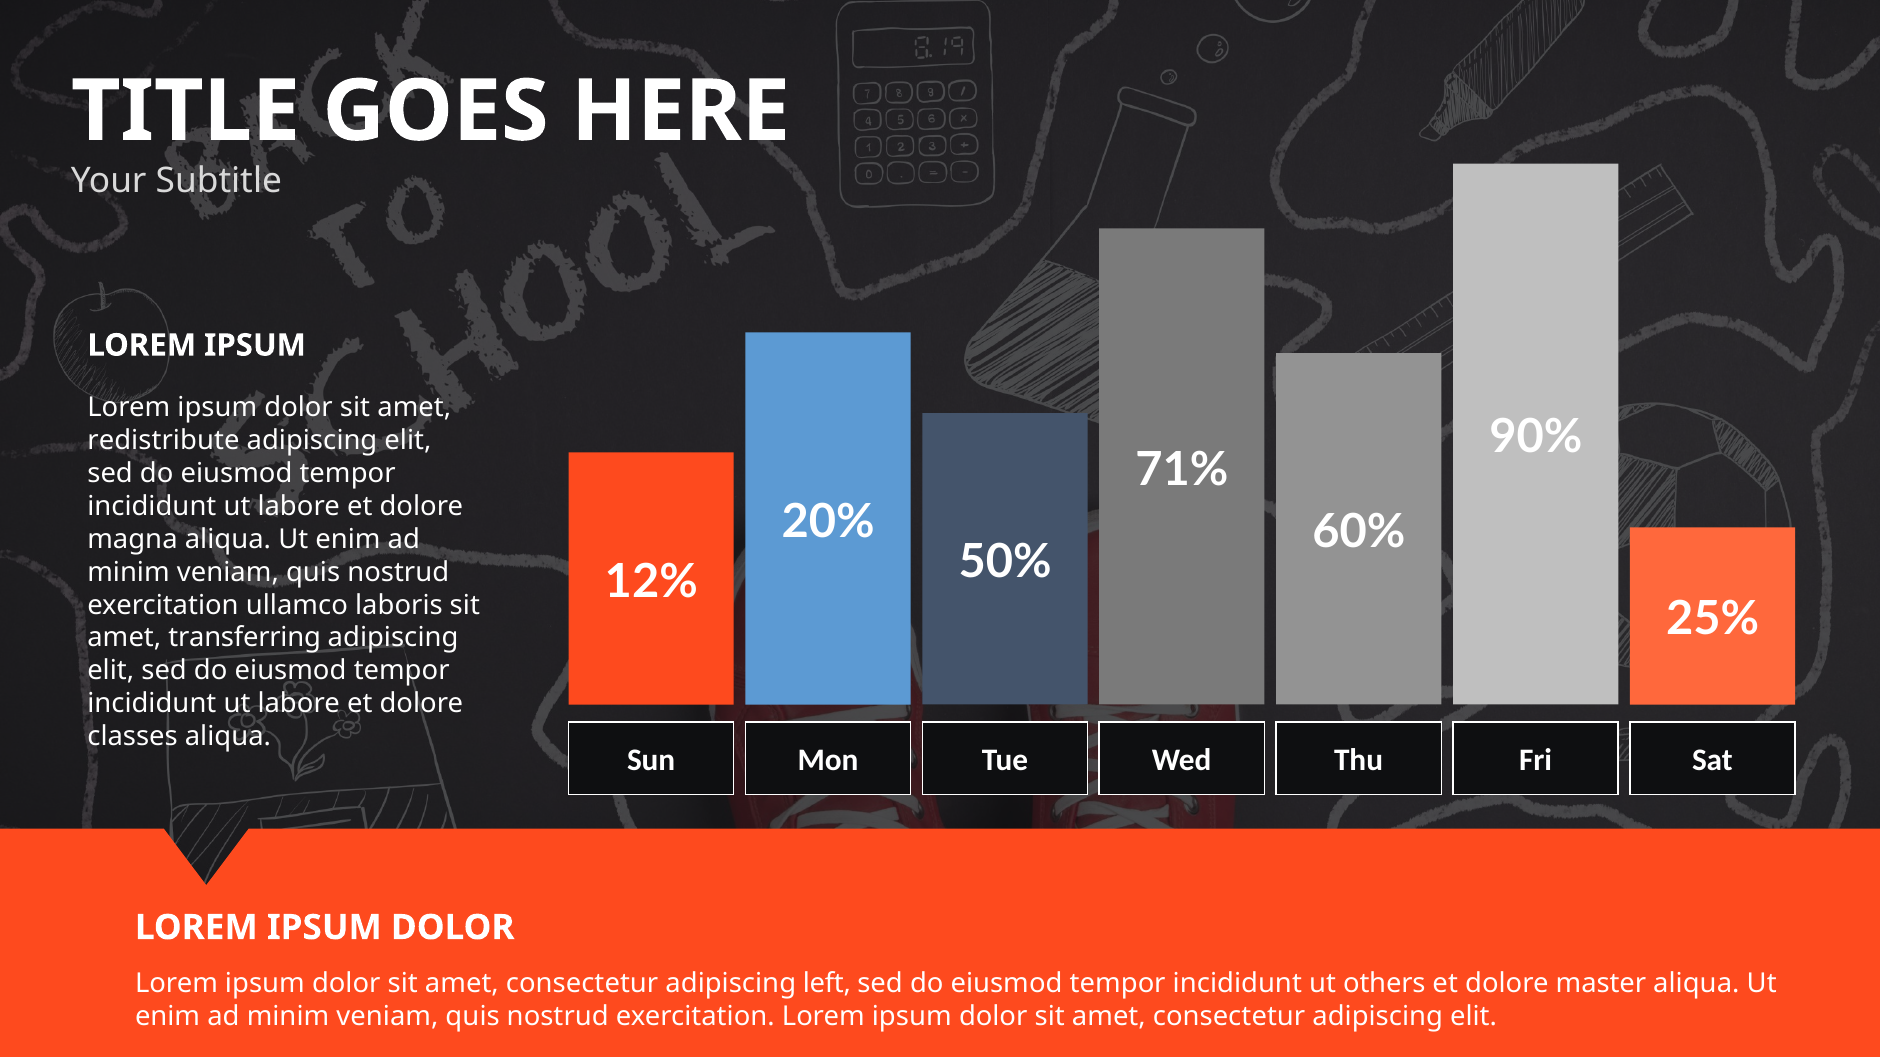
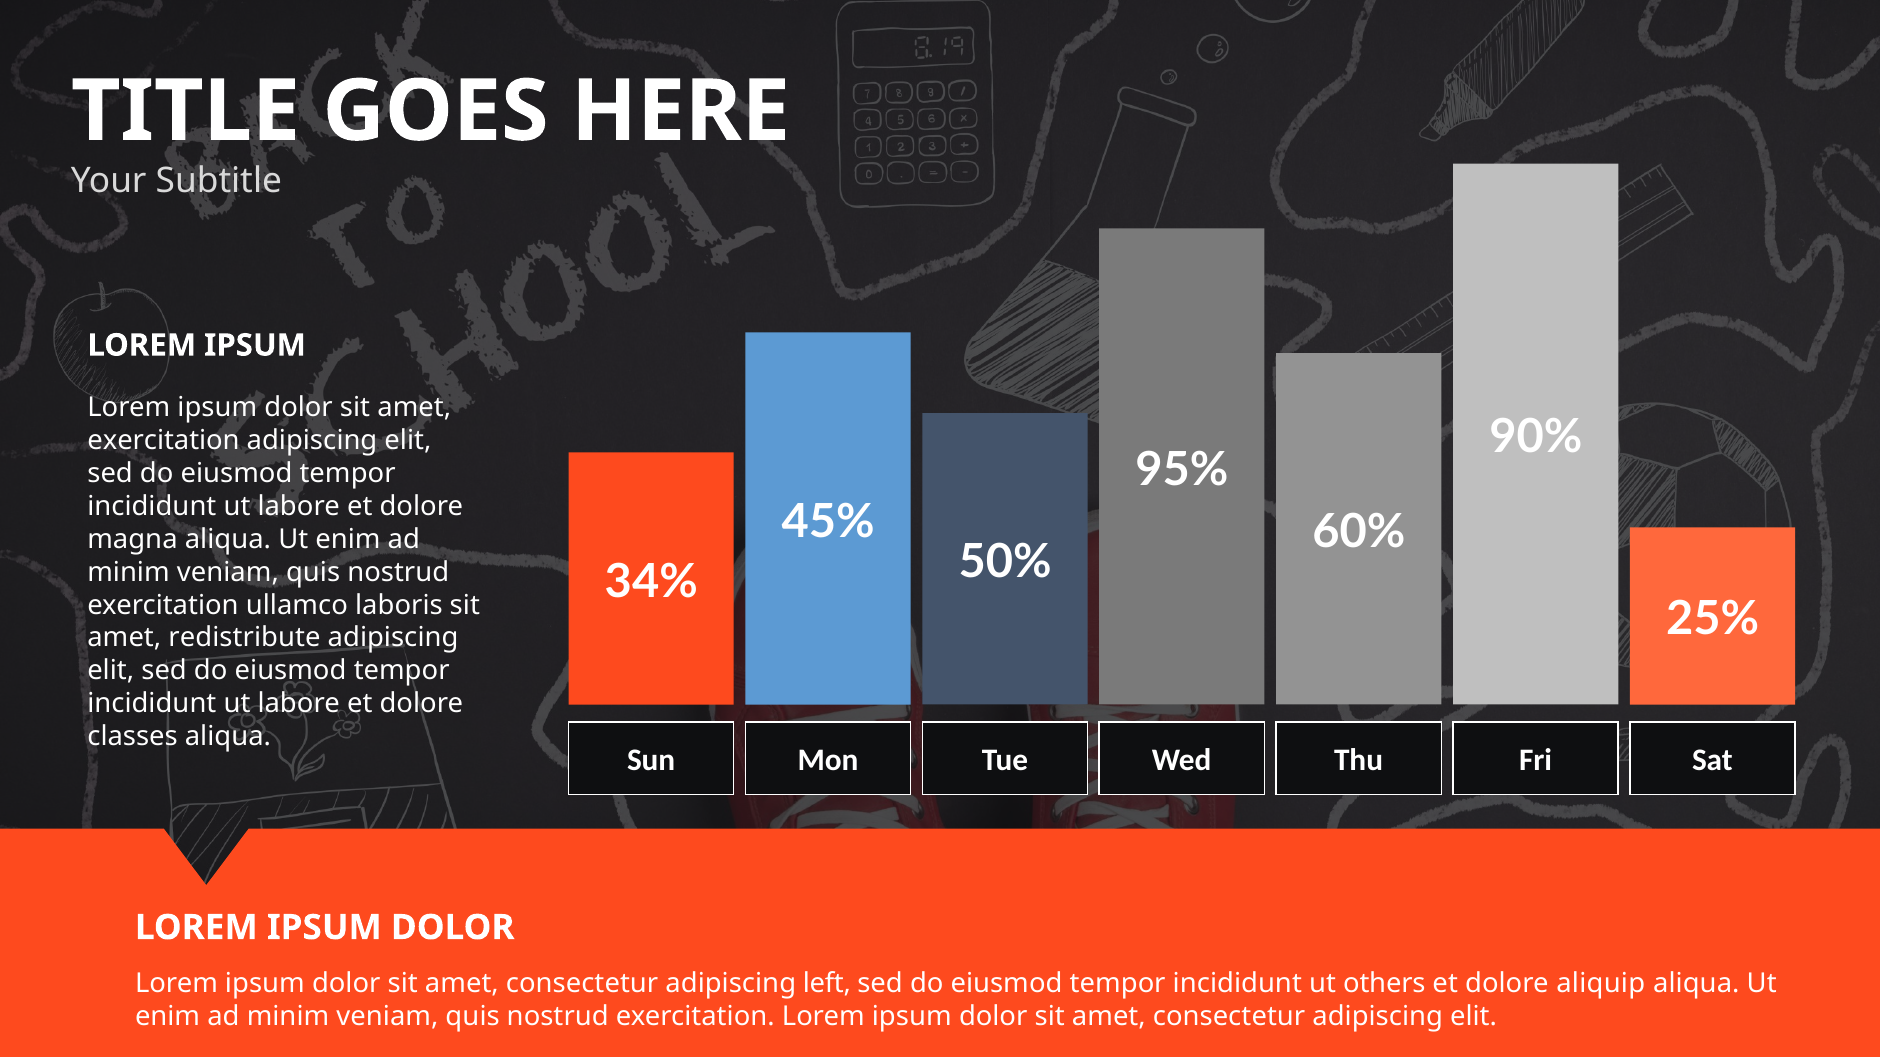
redistribute: redistribute -> exercitation (164, 441)
71%: 71% -> 95% (1182, 470)
20%: 20% -> 45% (828, 522)
12%: 12% -> 34% (651, 582)
transferring: transferring -> redistribute (244, 638)
master: master -> aliquip (1601, 984)
